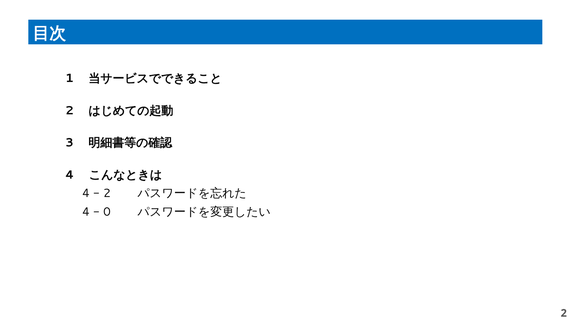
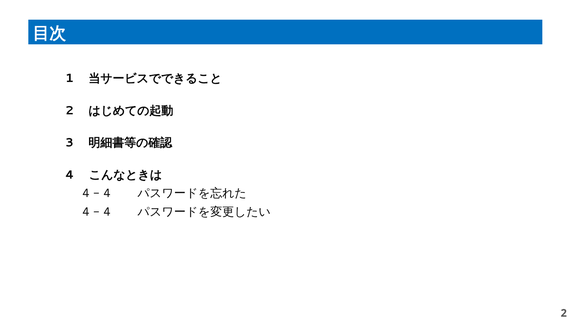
2: 2 -> 4 (107, 193)
0: 0 -> 4 (107, 212)
